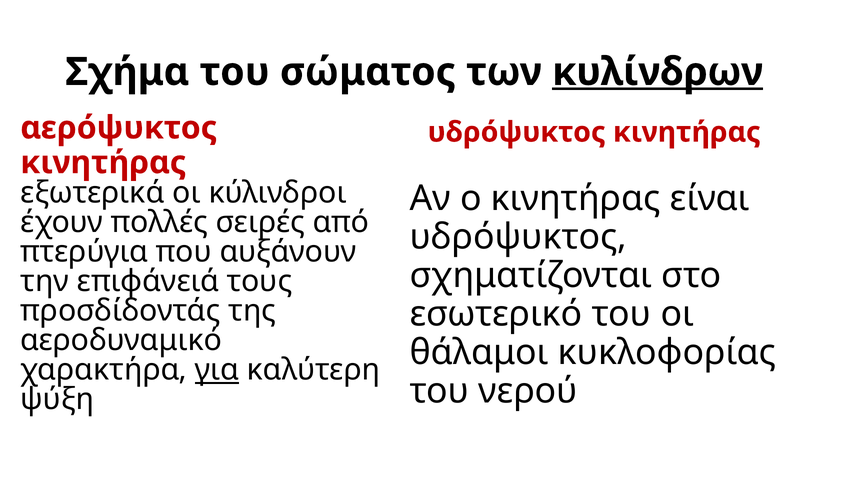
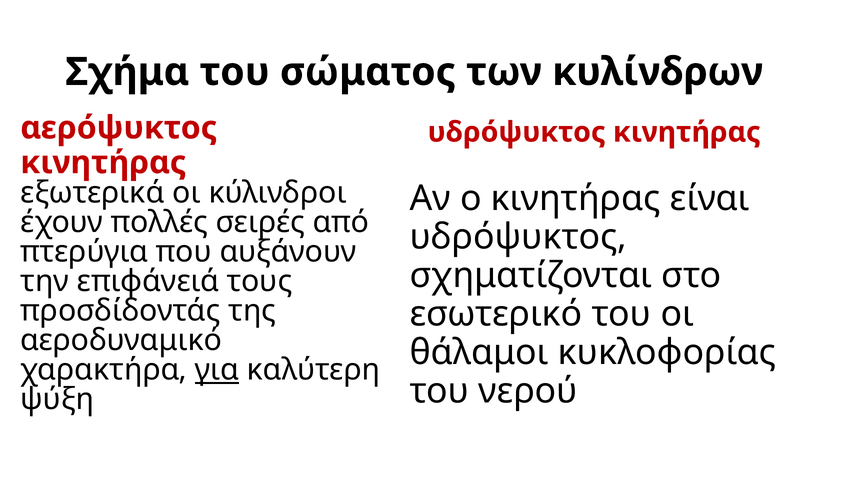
κυλίνδρων underline: present -> none (658, 72)
